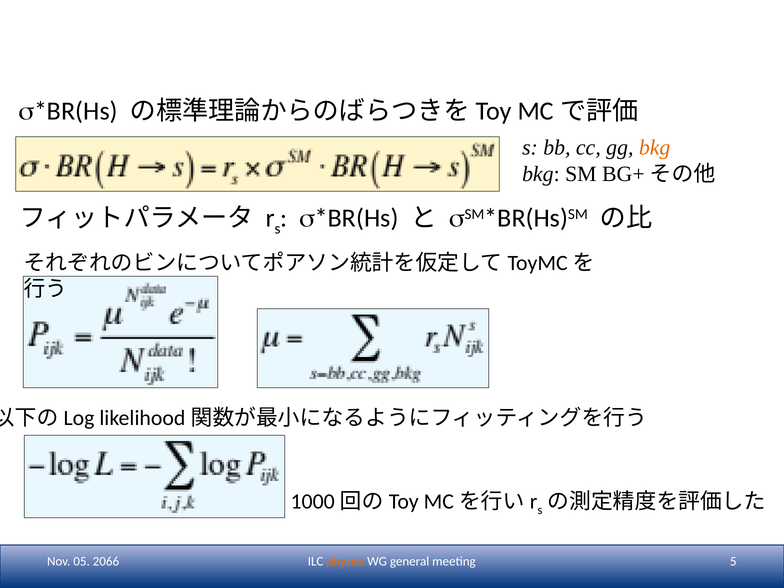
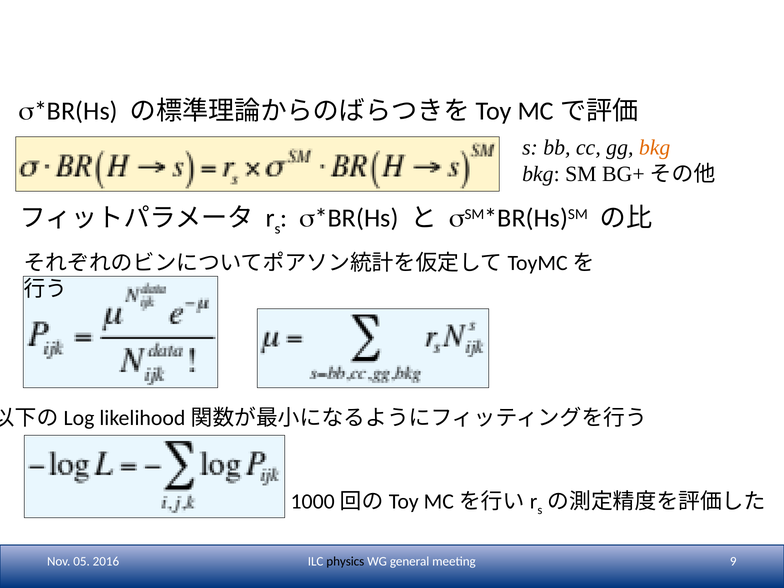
2066: 2066 -> 2016 (106, 562)
physics colour: orange -> black (345, 562)
5: 5 -> 9 (733, 561)
